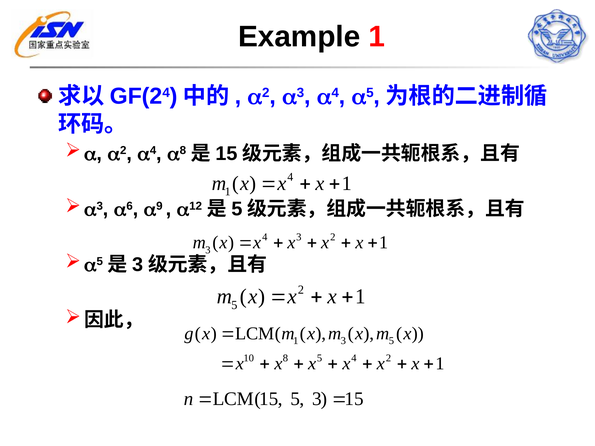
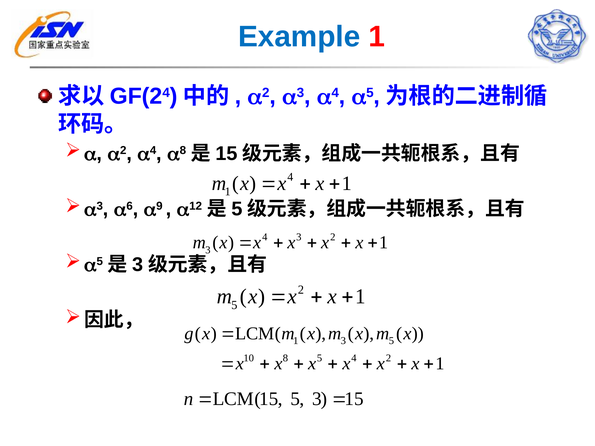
Example colour: black -> blue (299, 37)
